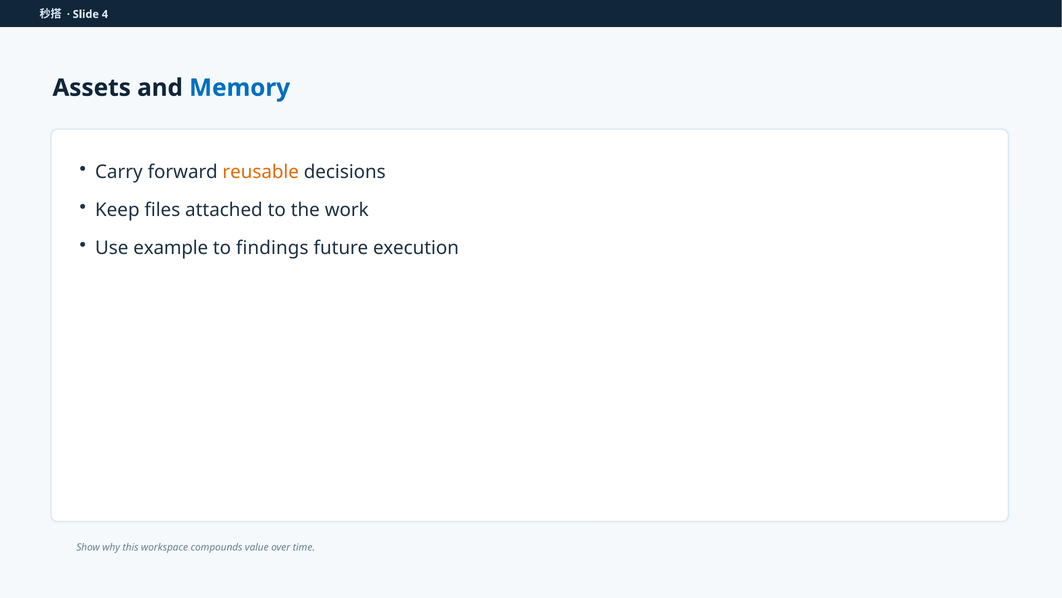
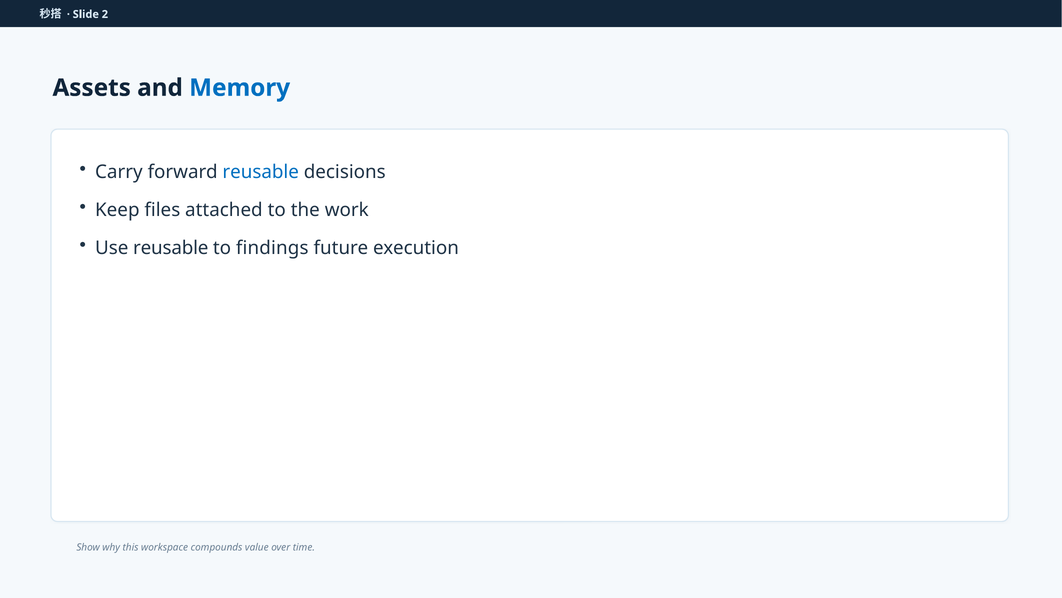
4: 4 -> 2 (105, 14)
reusable colour: orange -> blue (261, 172)
Use example: example -> reusable (171, 248)
